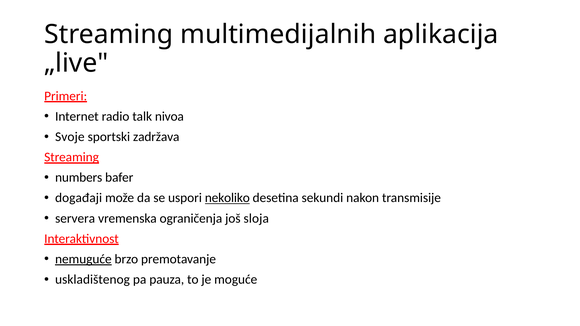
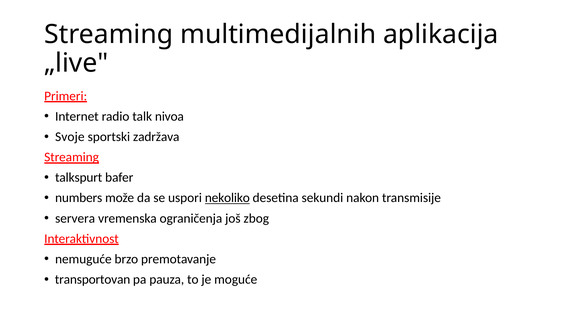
numbers: numbers -> talkspurt (79, 178)
događaji: događaji -> numbers (79, 198)
sloja: sloja -> zbog (256, 218)
nemuguće underline: present -> none (83, 259)
uskladištenog: uskladištenog -> transportovan (93, 280)
